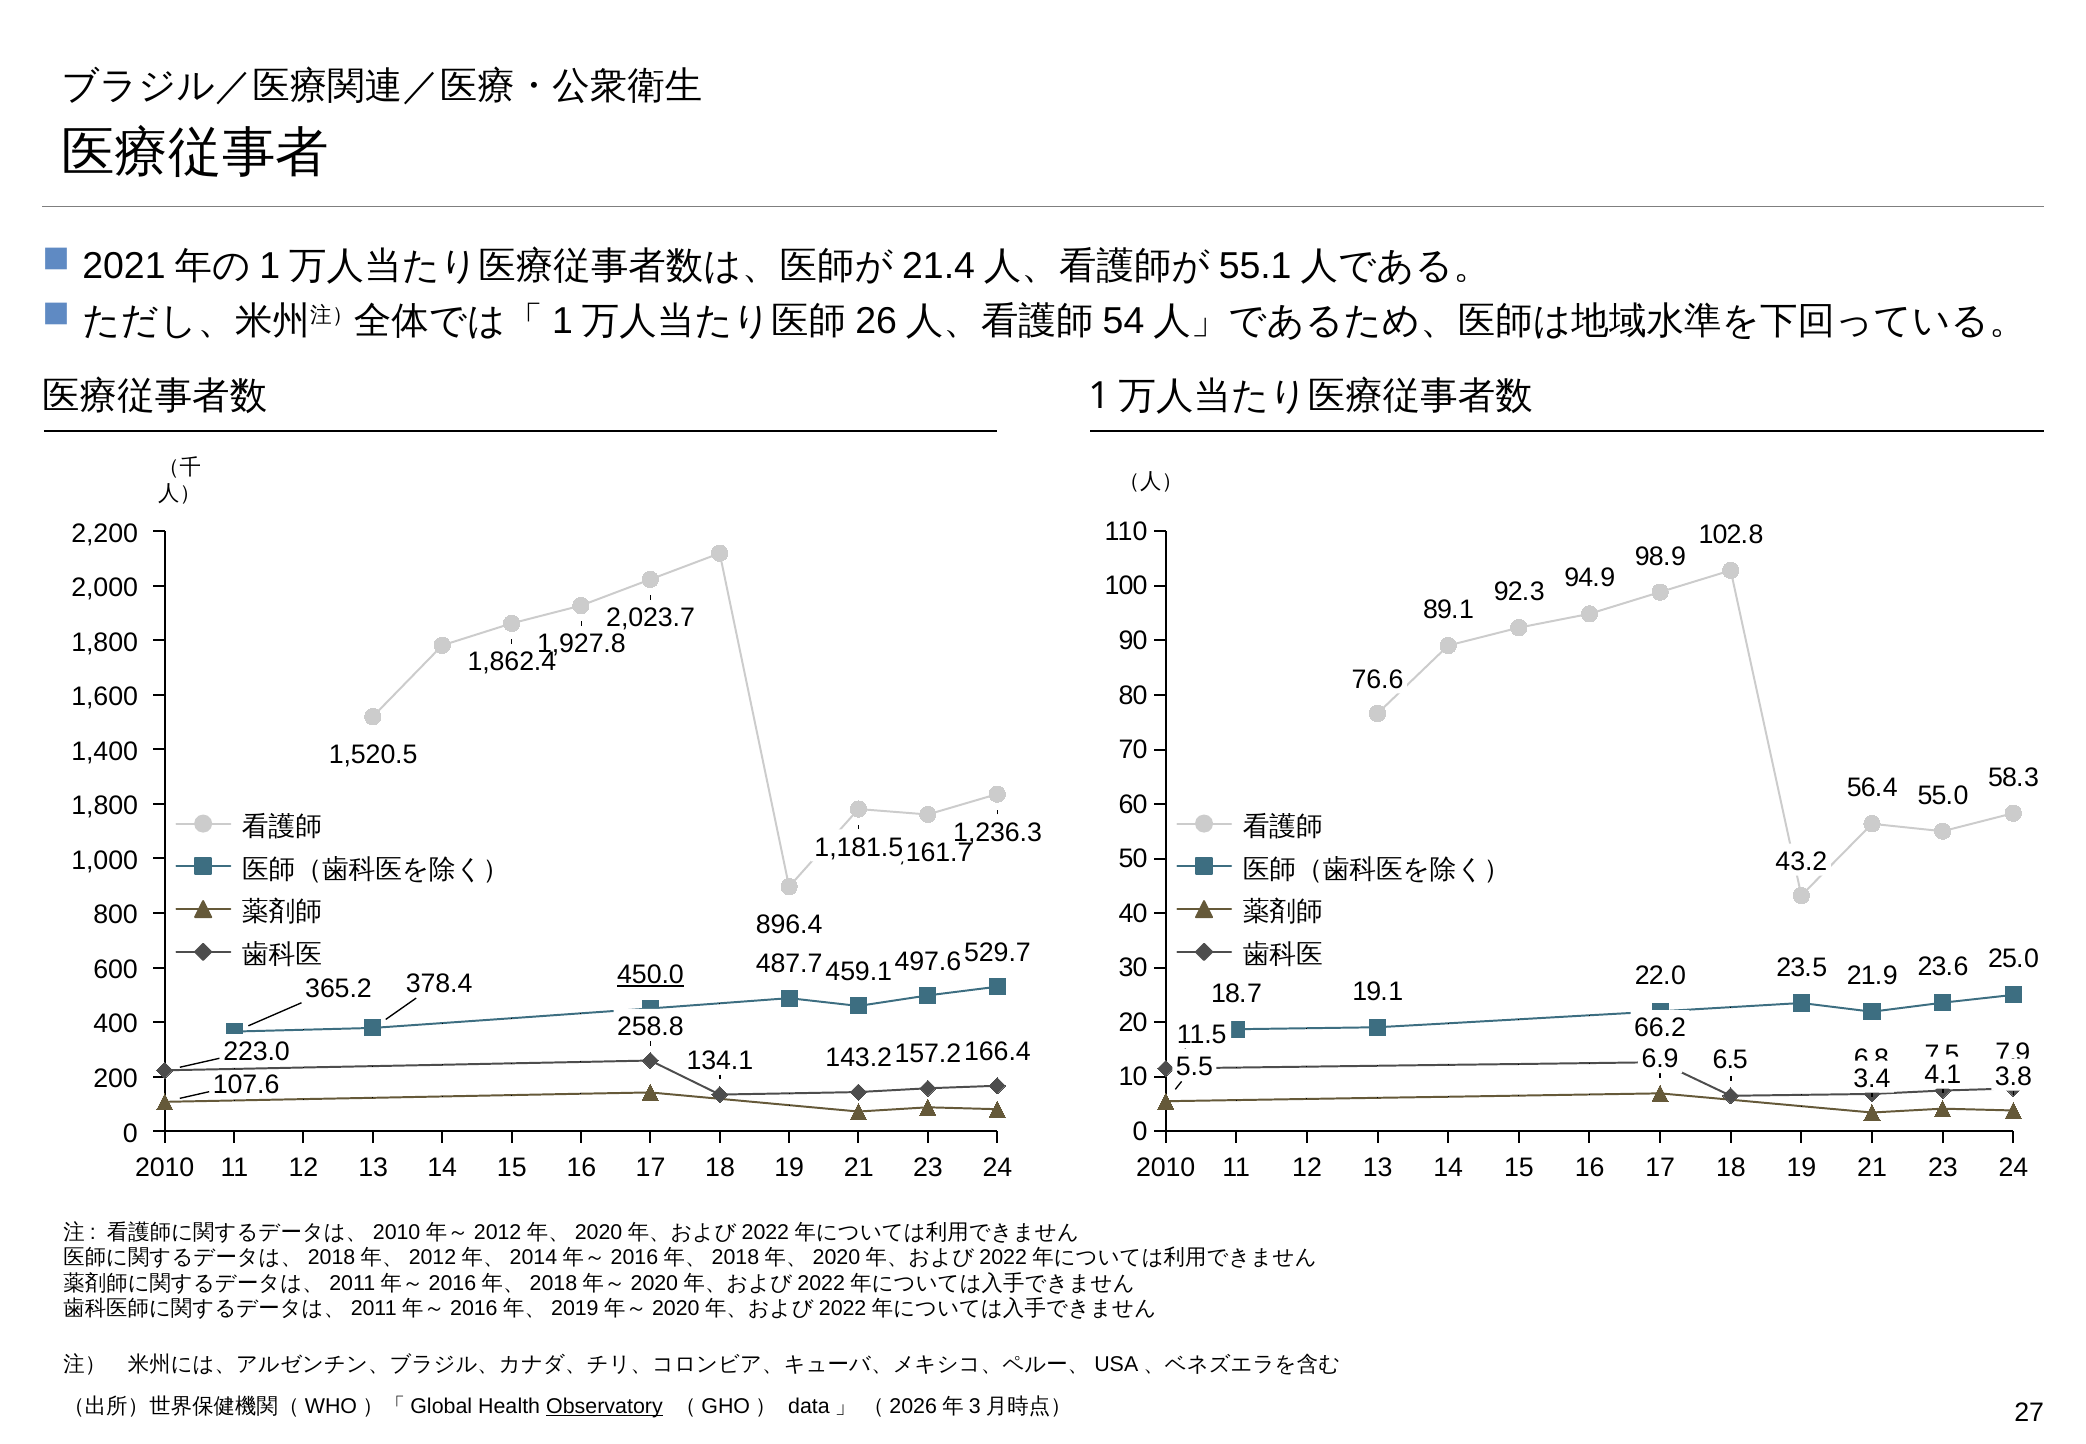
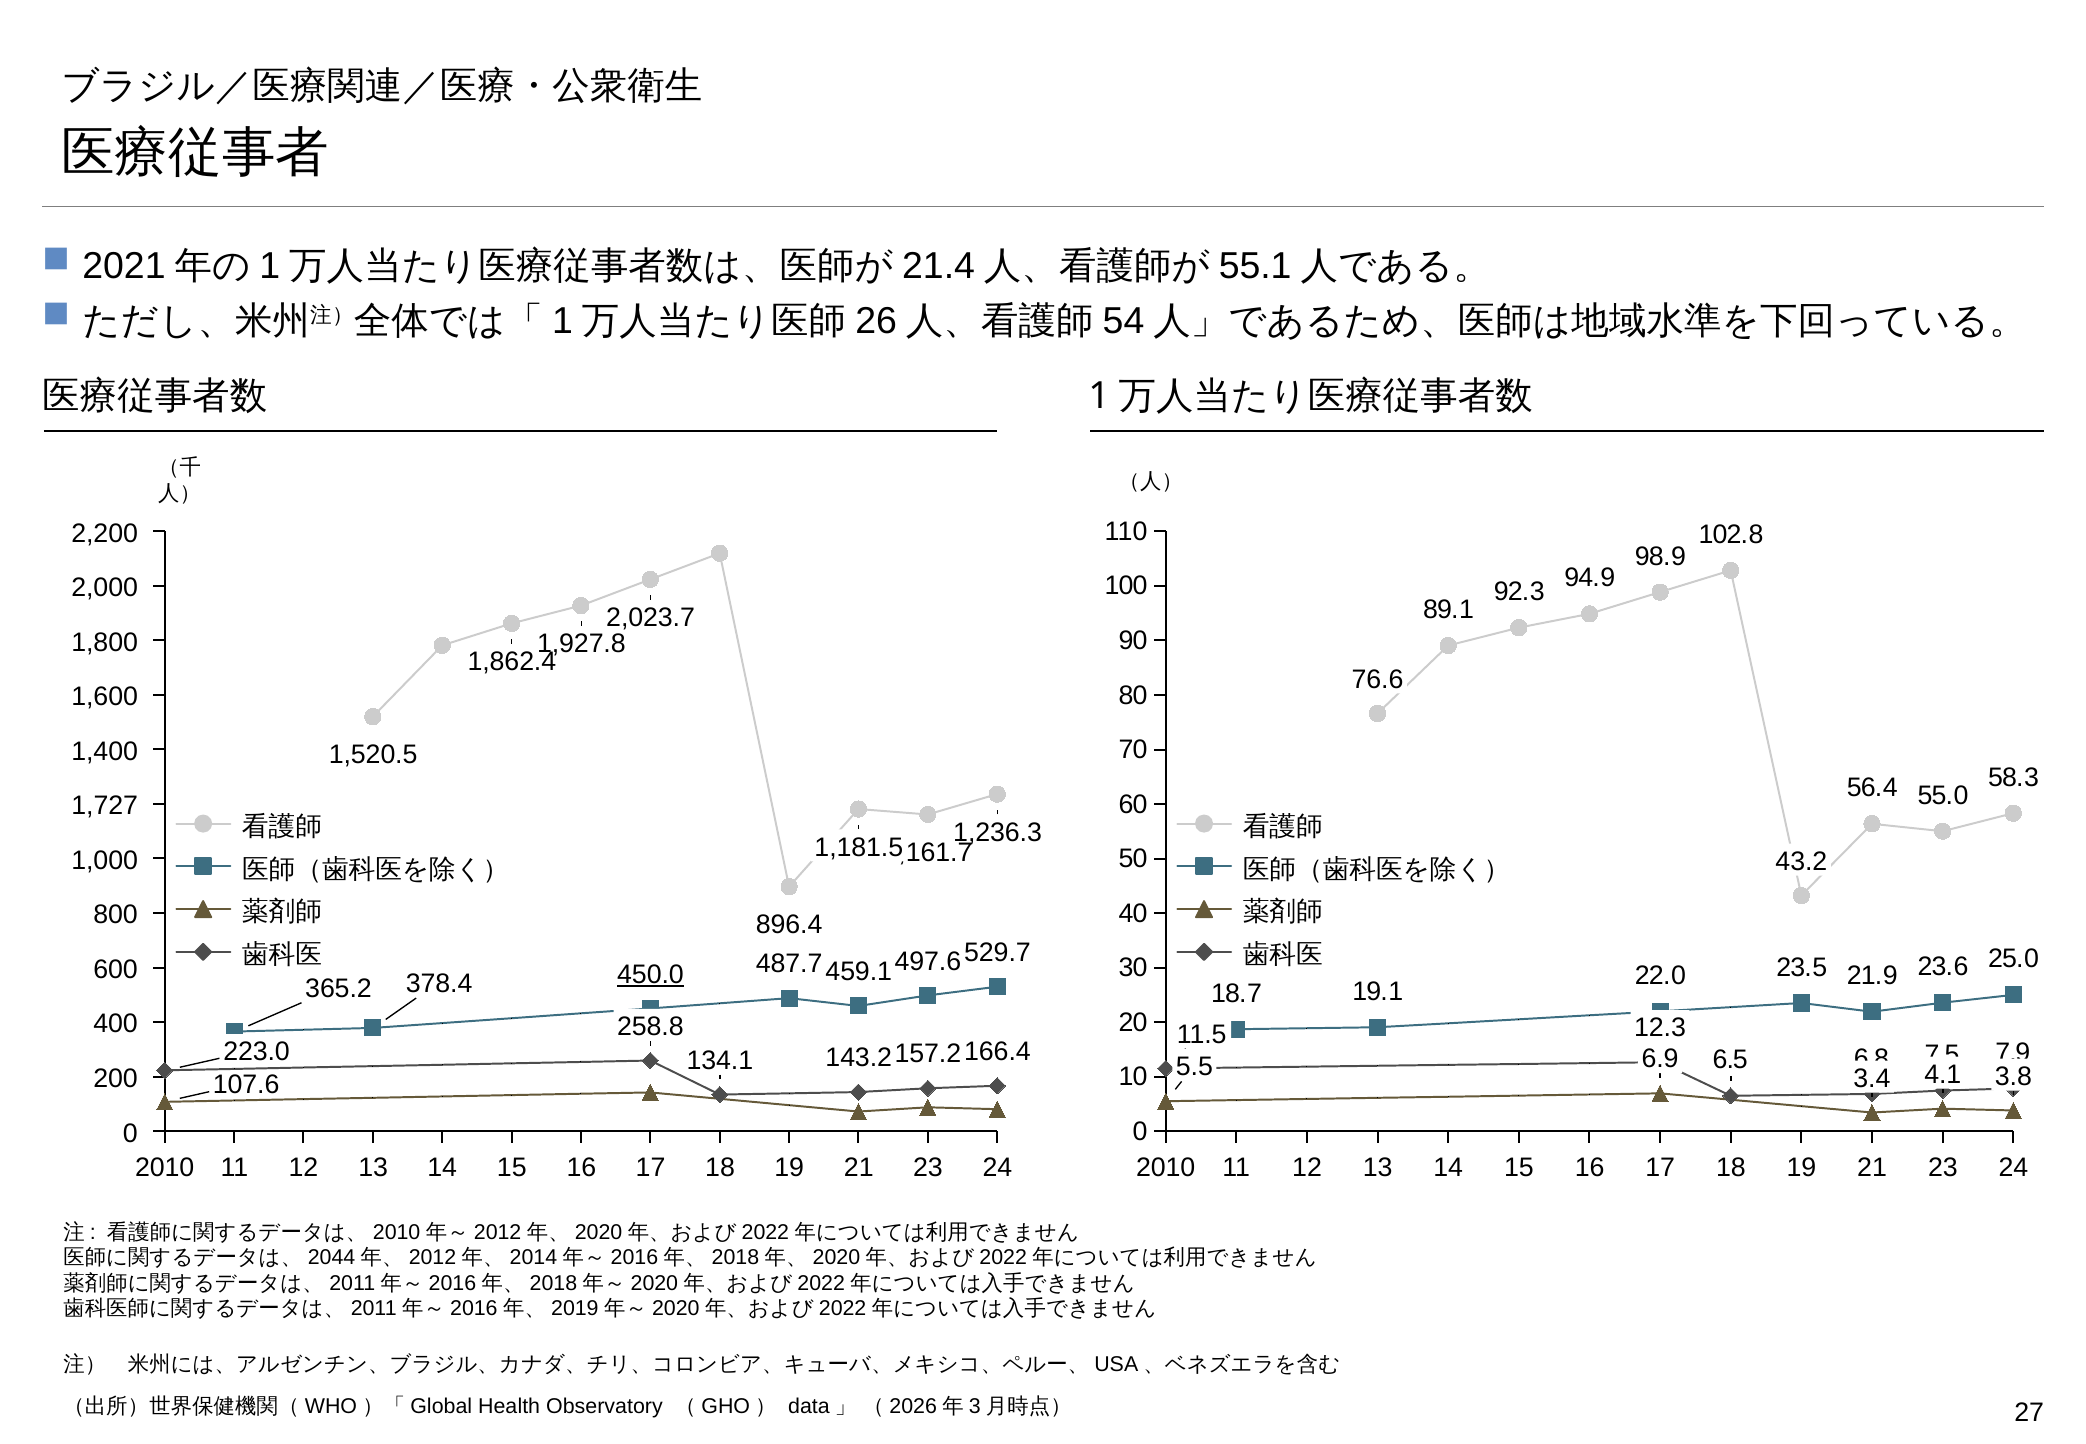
1,800: 1,800 -> 1,727 (105, 806)
66.2: 66.2 -> 12.3 (1660, 1028)
2018: 2018 -> 2044 (332, 1258)
Observatory underline: present -> none (604, 1406)
